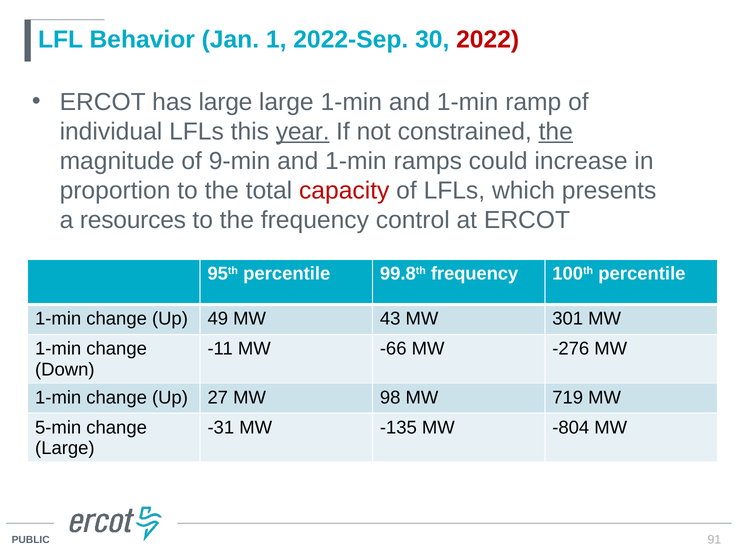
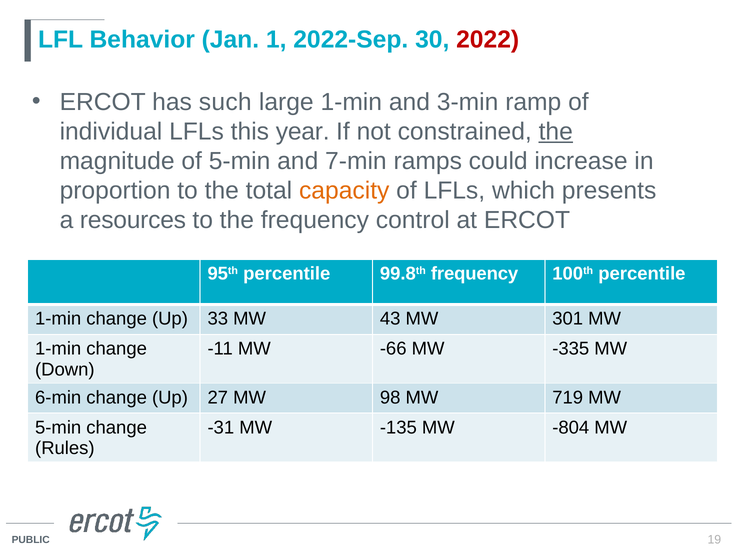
has large: large -> such (225, 102)
1-min and 1-min: 1-min -> 3-min (468, 102)
year underline: present -> none (303, 132)
of 9-min: 9-min -> 5-min (240, 161)
1-min: 1-min -> 7-min (356, 161)
capacity colour: red -> orange (344, 191)
49: 49 -> 33 (218, 319)
-276: -276 -> -335 (571, 349)
1-min: 1-min -> 6-min (58, 398)
Large: Large -> Rules (65, 448)
91: 91 -> 19 (714, 540)
